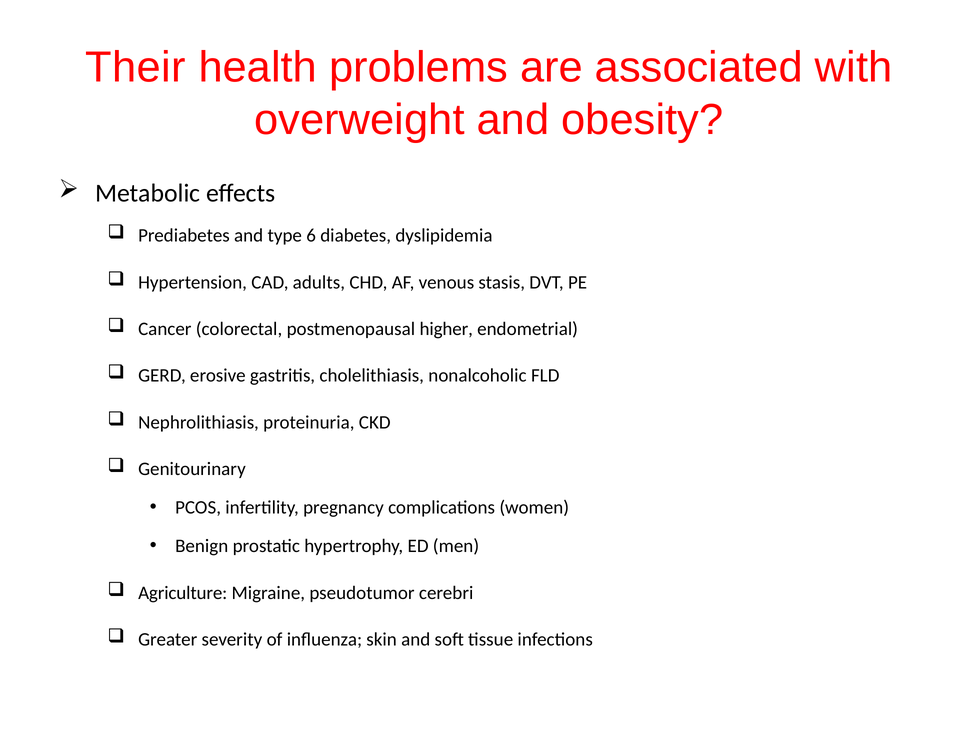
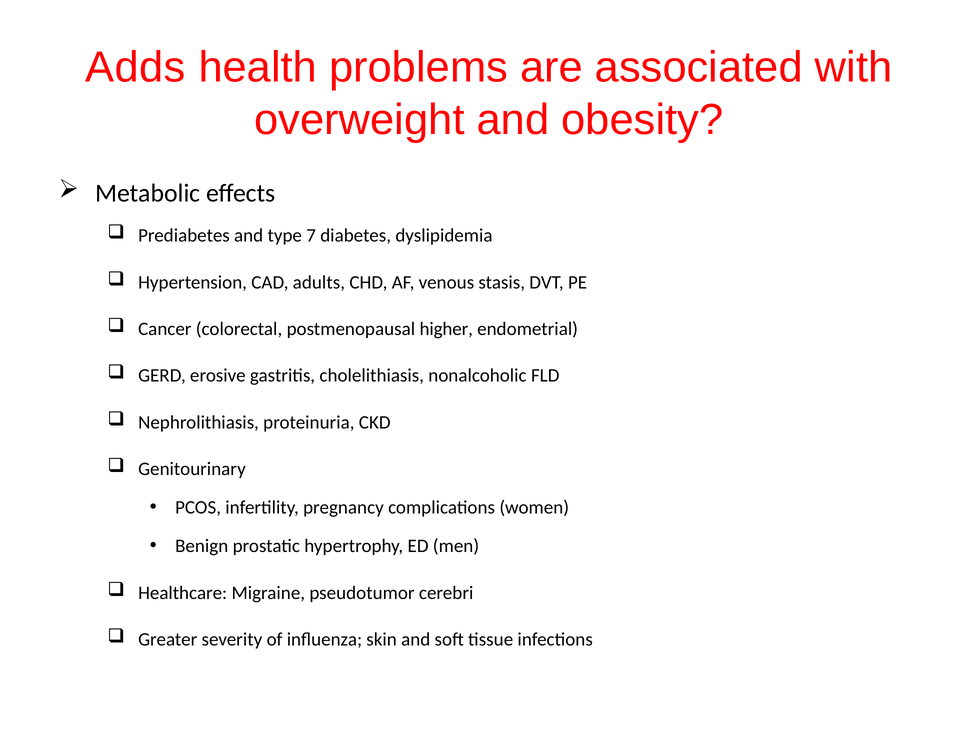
Their: Their -> Adds (136, 67)
6: 6 -> 7 (311, 235)
Agriculture: Agriculture -> Healthcare (183, 592)
